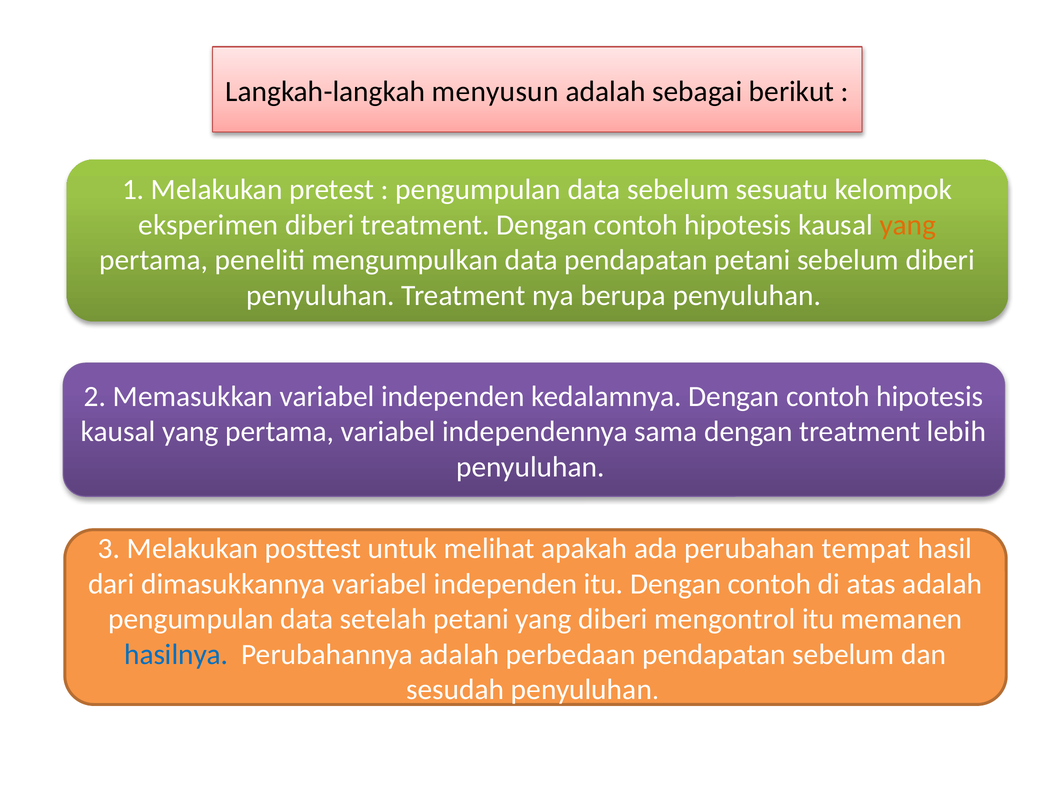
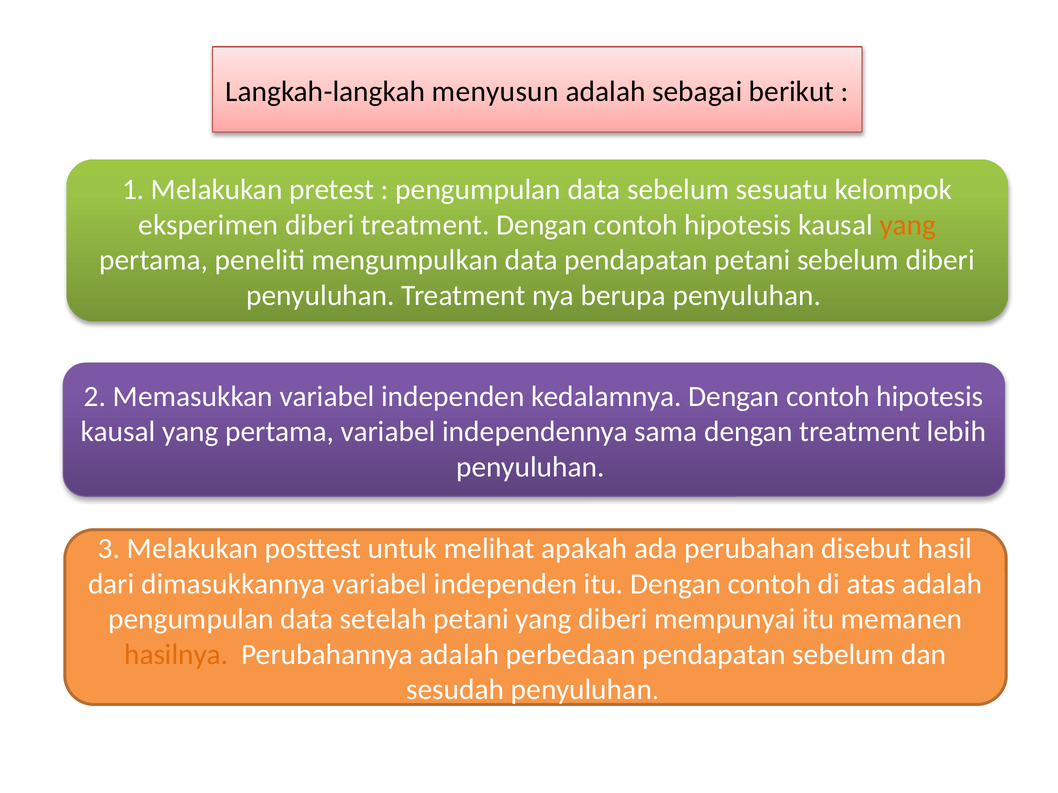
tempat: tempat -> disebut (866, 549)
mengontrol: mengontrol -> mempunyai (725, 620)
hasilnya colour: blue -> orange (176, 655)
